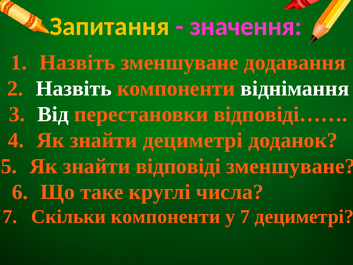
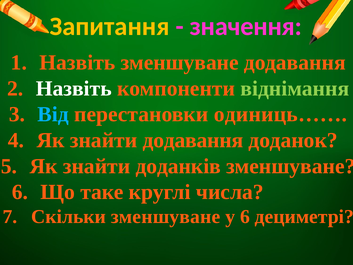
віднімання colour: white -> light green (295, 88)
Від colour: white -> light blue (53, 114)
відповіді……: відповіді…… -> одиниць…… (280, 114)
знайти дециметрі: дециметрі -> додавання (193, 140)
відповіді: відповіді -> доданків (178, 166)
Скільки компоненти: компоненти -> зменшуване (166, 216)
у 7: 7 -> 6 (245, 216)
